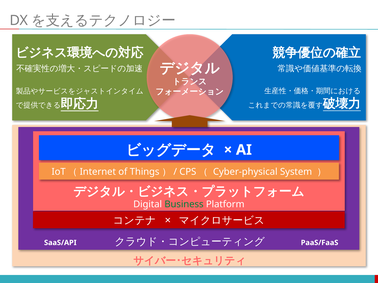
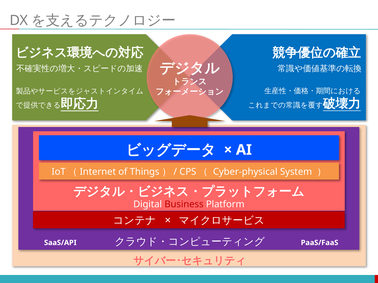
Business colour: green -> red (184, 205)
